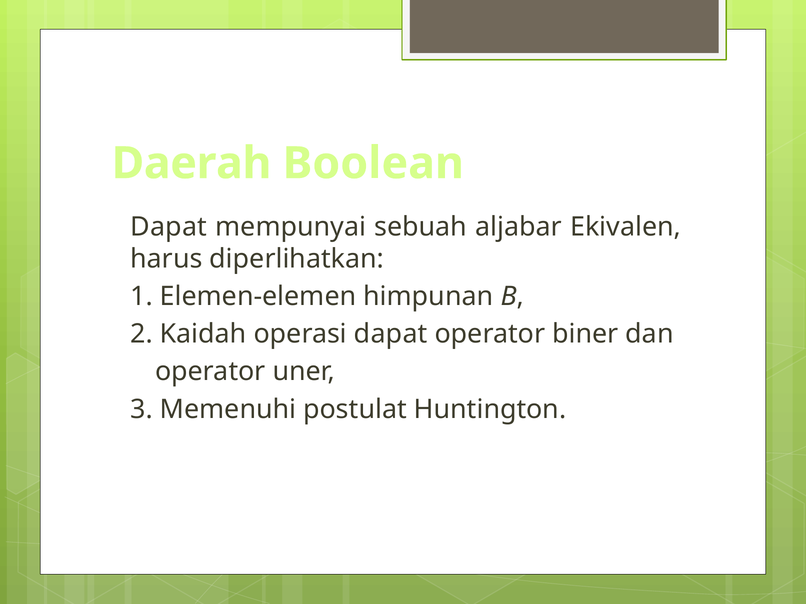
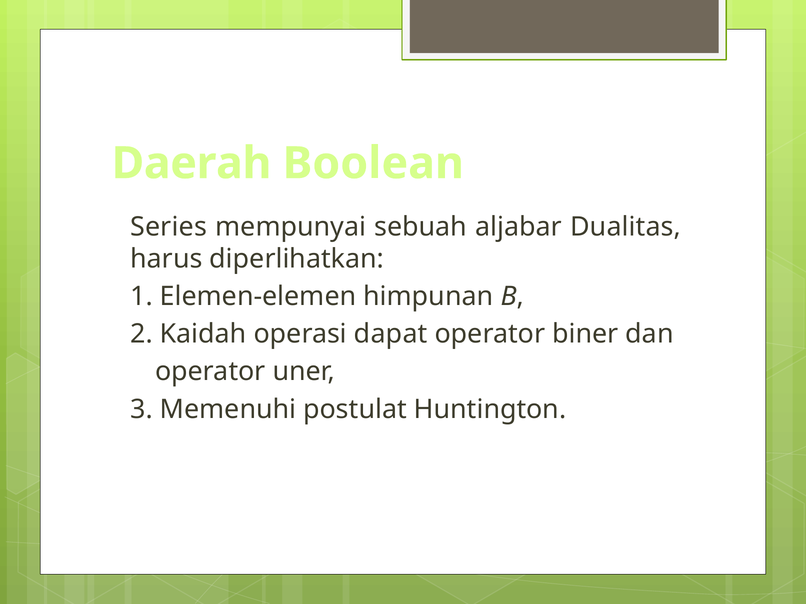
Dapat: Dapat -> Series (169, 227)
Ekivalen: Ekivalen -> Dualitas (626, 227)
